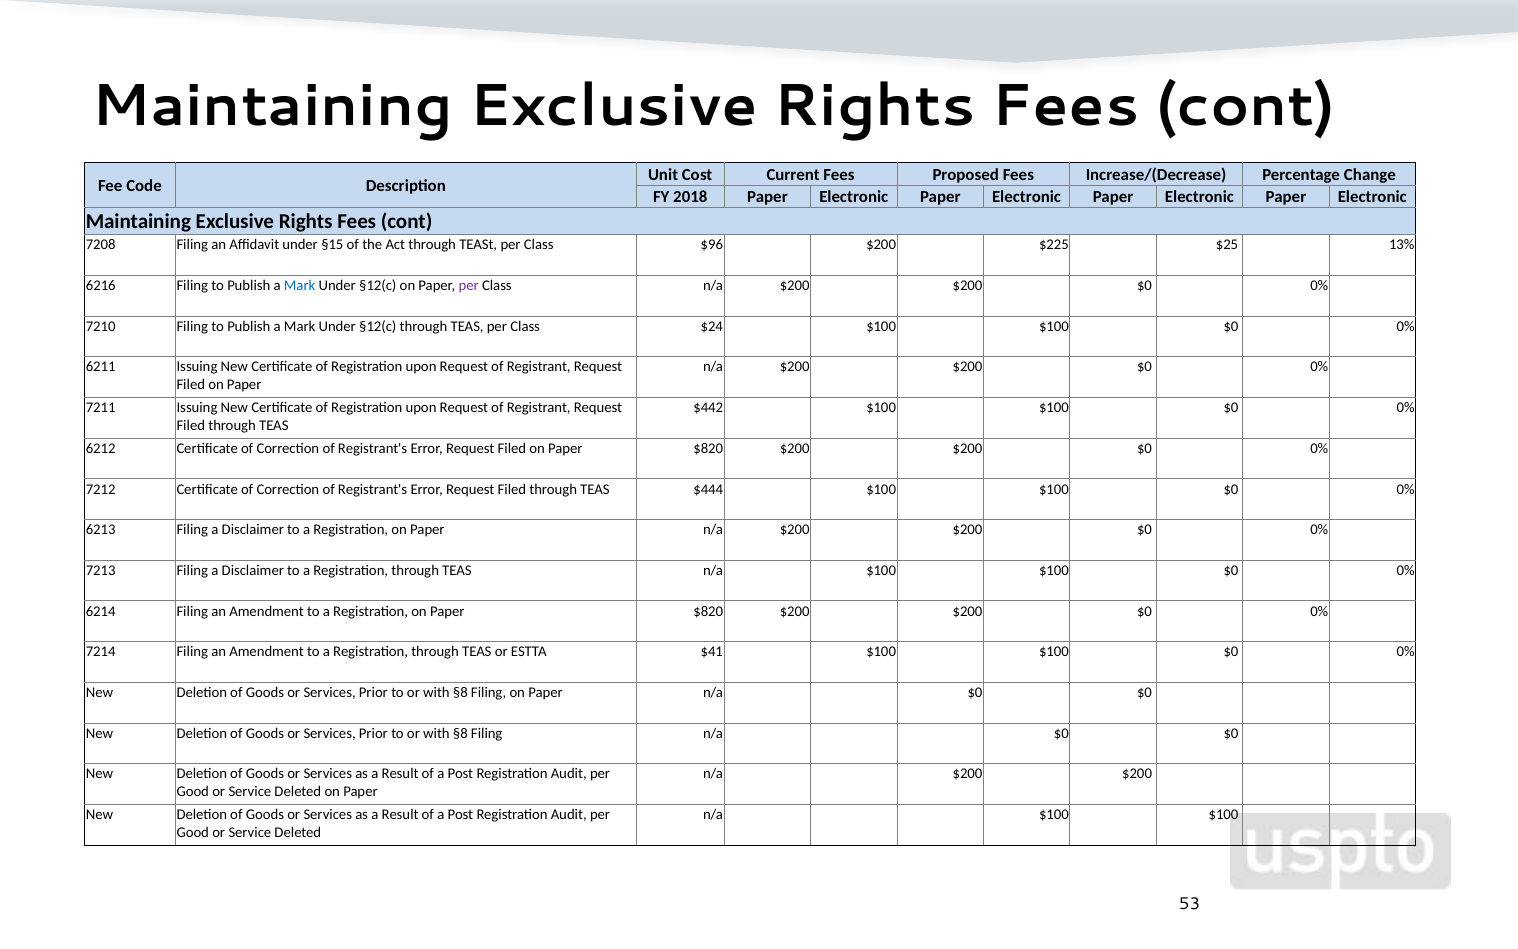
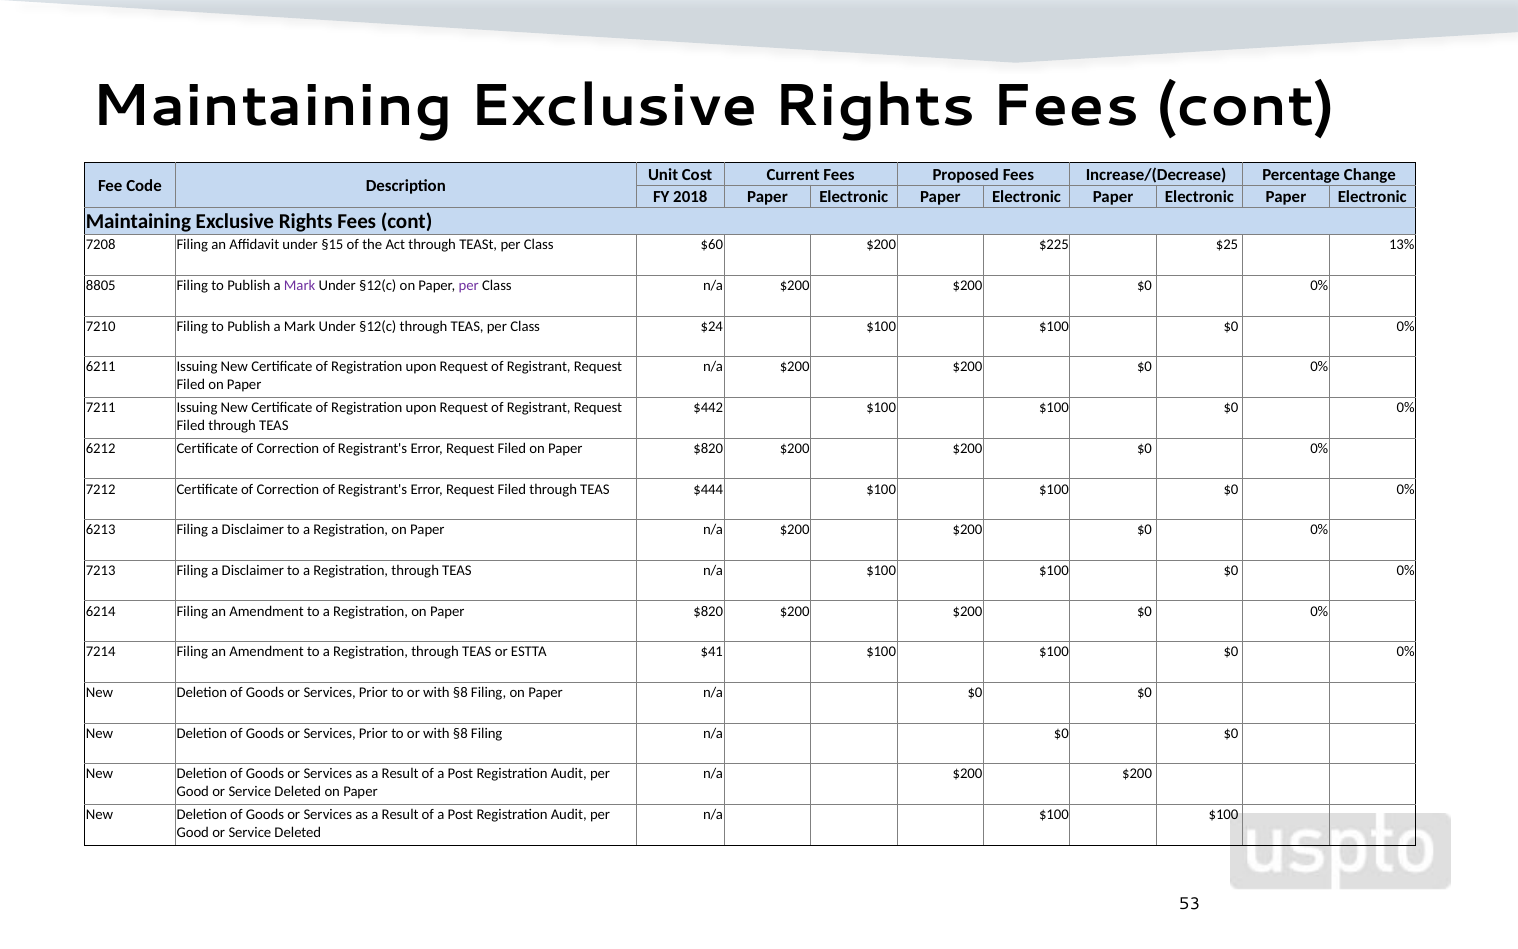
$96: $96 -> $60 (712, 245)
6216: 6216 -> 8805 (101, 286)
Mark colour: blue -> purple (300, 286)
